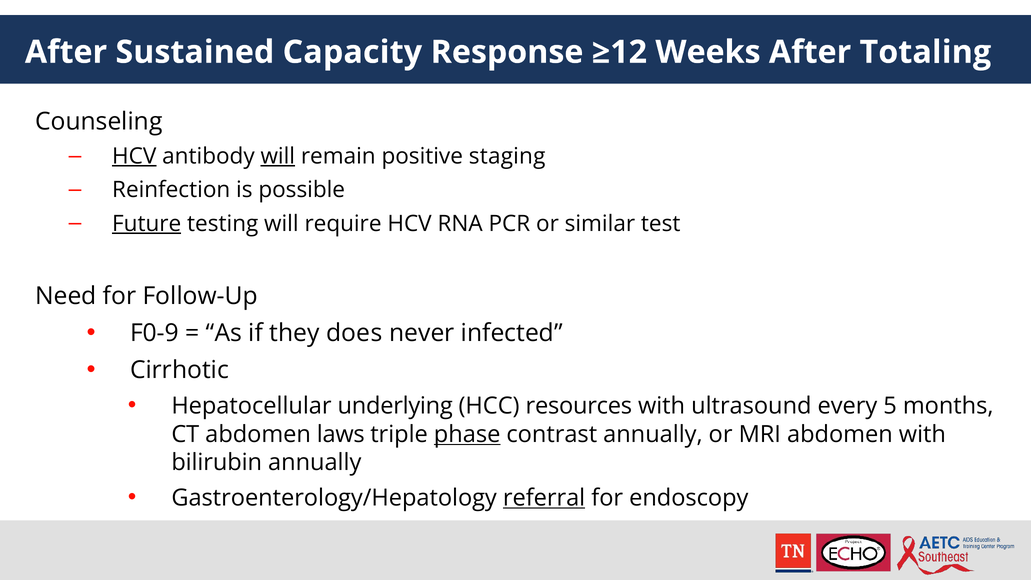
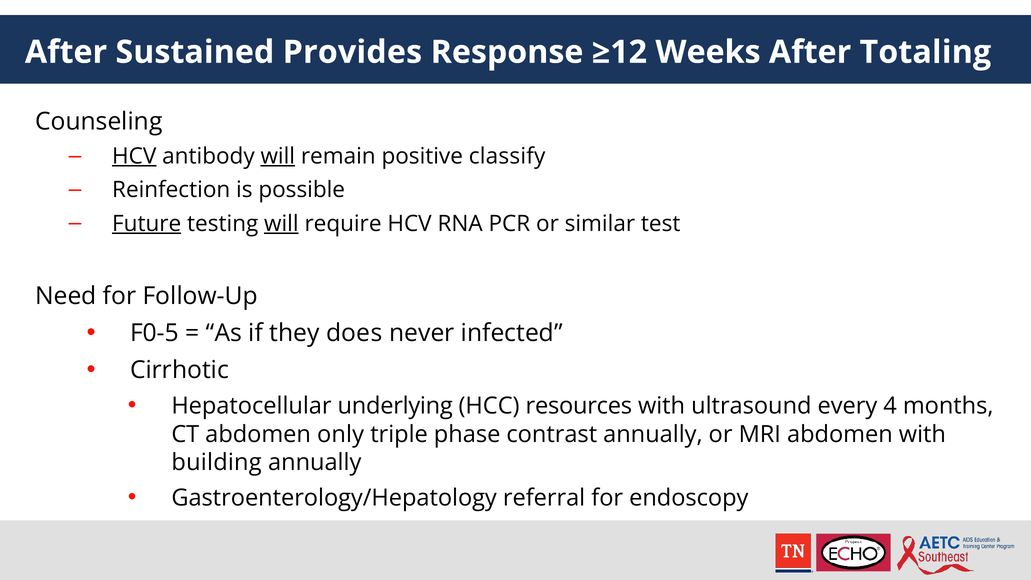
Capacity: Capacity -> Provides (352, 52)
staging: staging -> classify (507, 156)
will underline: none -> present (281, 224)
F0-9: F0-9 -> F0-5 (155, 333)
5: 5 -> 4 (890, 406)
laws: laws -> only (341, 434)
phase underline: present -> none (467, 434)
bilirubin: bilirubin -> building (217, 463)
referral underline: present -> none (544, 498)
